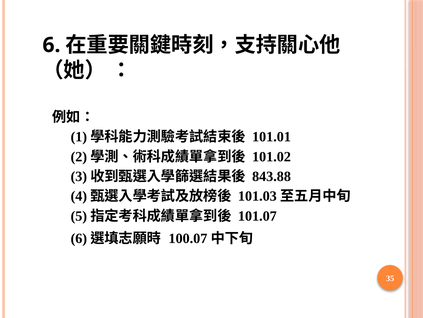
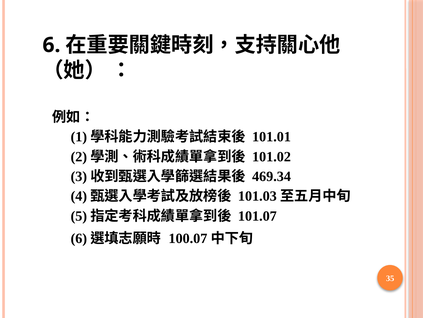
843.88: 843.88 -> 469.34 (271, 176)
